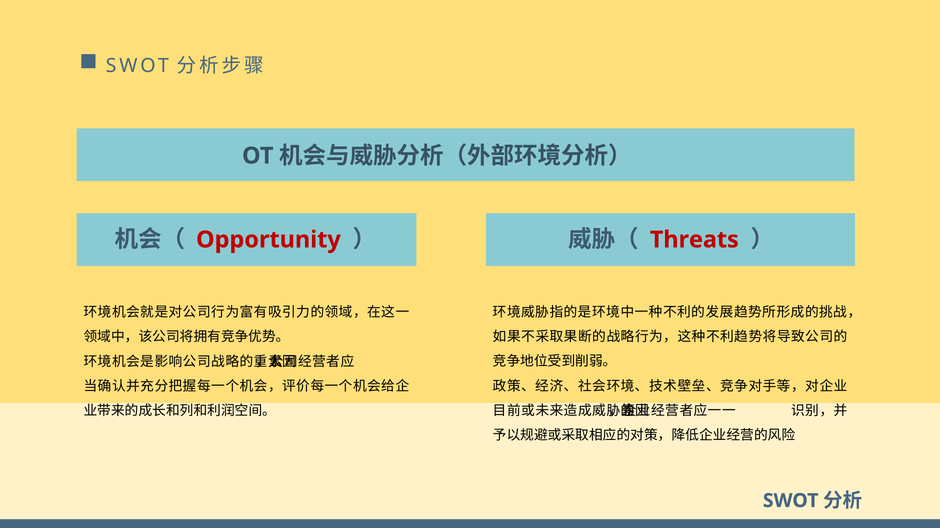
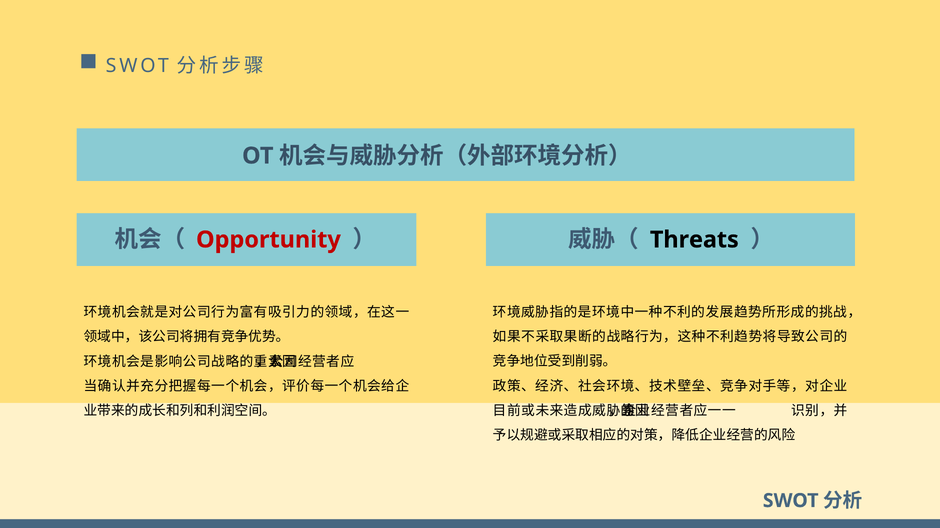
Threats colour: red -> black (694, 240)
